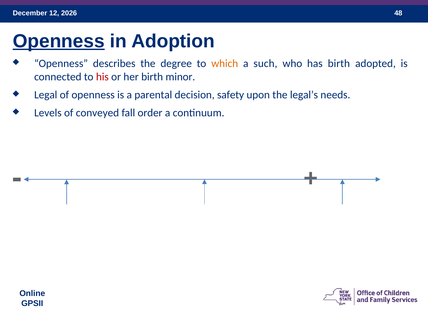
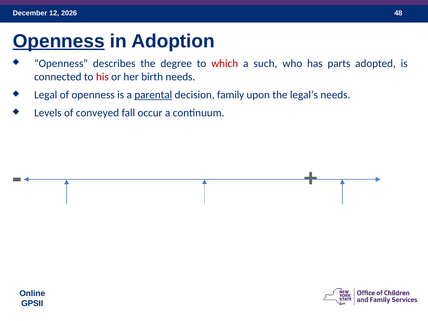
which colour: orange -> red (225, 63)
has birth: birth -> parts (339, 63)
birth minor: minor -> needs (180, 77)
parental underline: none -> present (153, 95)
safety: safety -> family (231, 95)
order: order -> occur (150, 113)
